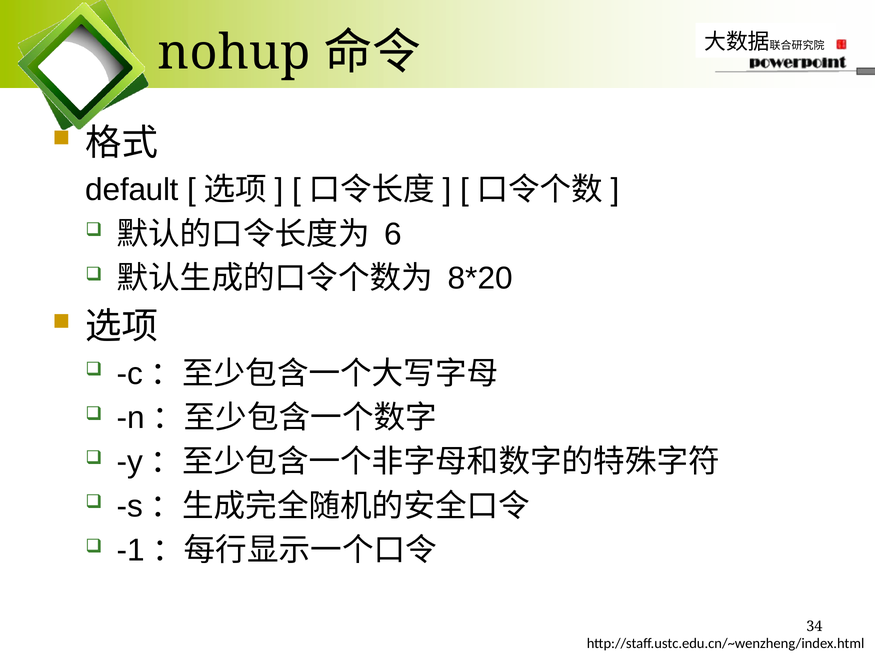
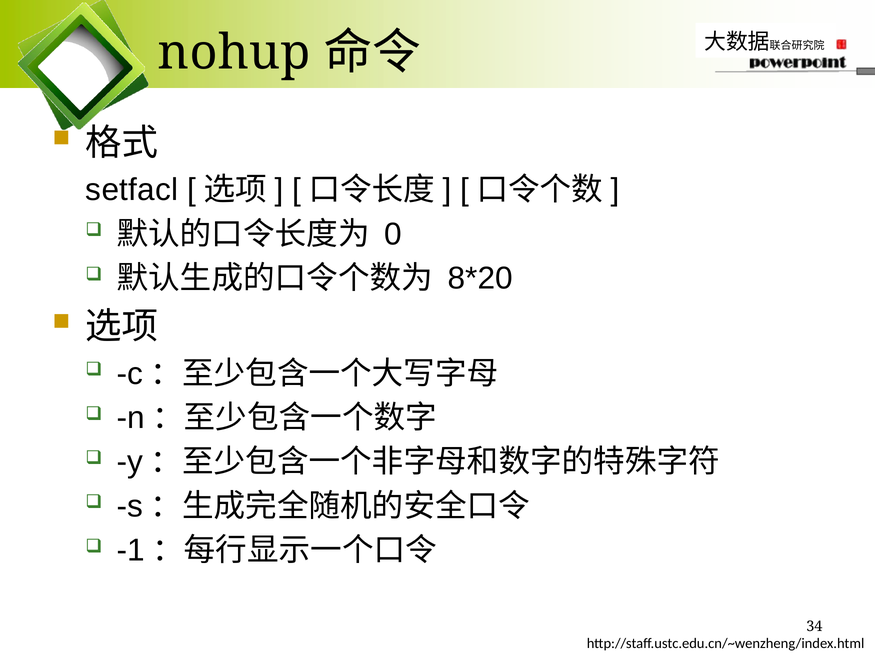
default: default -> setfacl (132, 190)
6: 6 -> 0 (393, 234)
